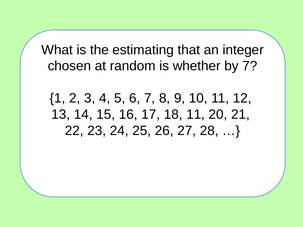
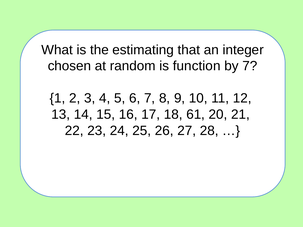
whether: whether -> function (197, 66)
18 11: 11 -> 61 (196, 115)
